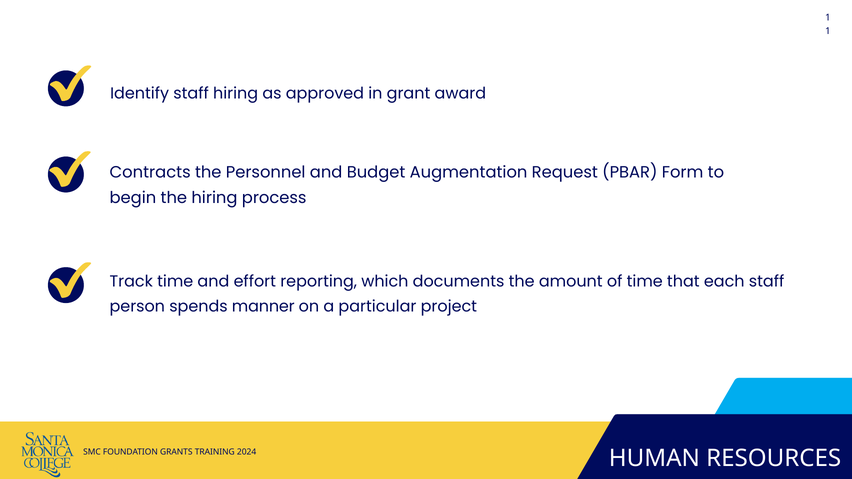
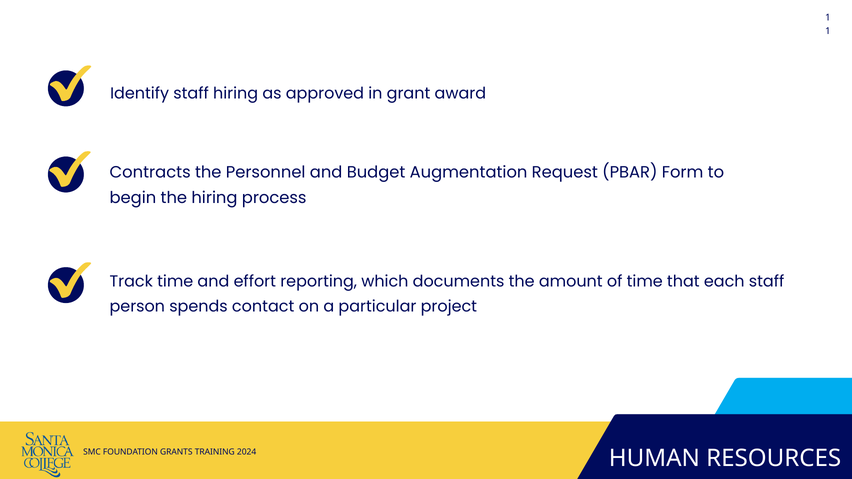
manner: manner -> contact (263, 306)
